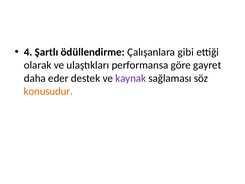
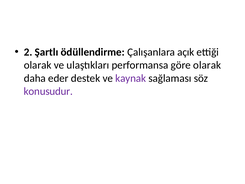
4: 4 -> 2 (28, 52)
gibi: gibi -> açık (186, 52)
göre gayret: gayret -> olarak (207, 65)
konusudur colour: orange -> purple (48, 91)
